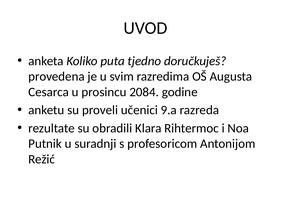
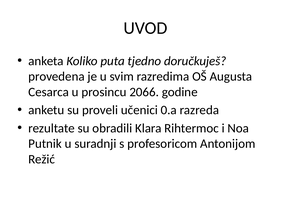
2084: 2084 -> 2066 (144, 92)
9.a: 9.a -> 0.a (169, 110)
